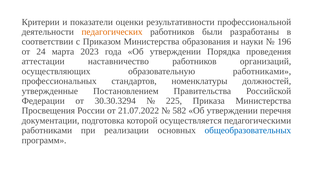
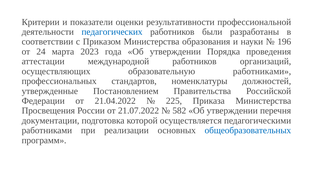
педагогических colour: orange -> blue (112, 32)
наставничество: наставничество -> международной (118, 61)
30.30.3294: 30.30.3294 -> 21.04.2022 (115, 101)
